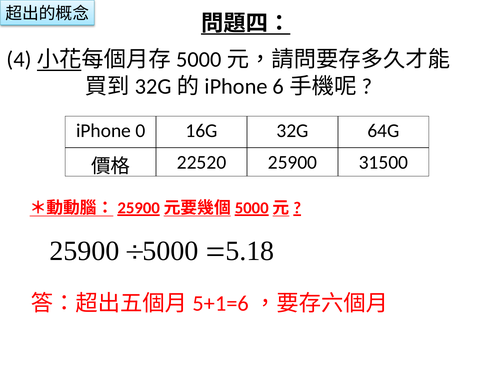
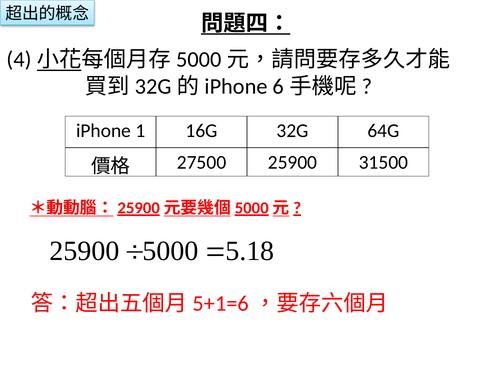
0: 0 -> 1 (140, 131)
22520: 22520 -> 27500 (202, 163)
